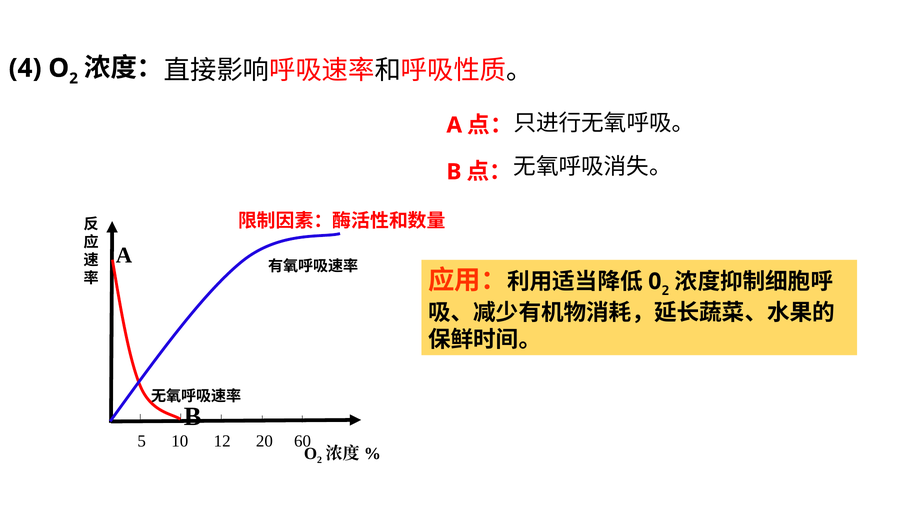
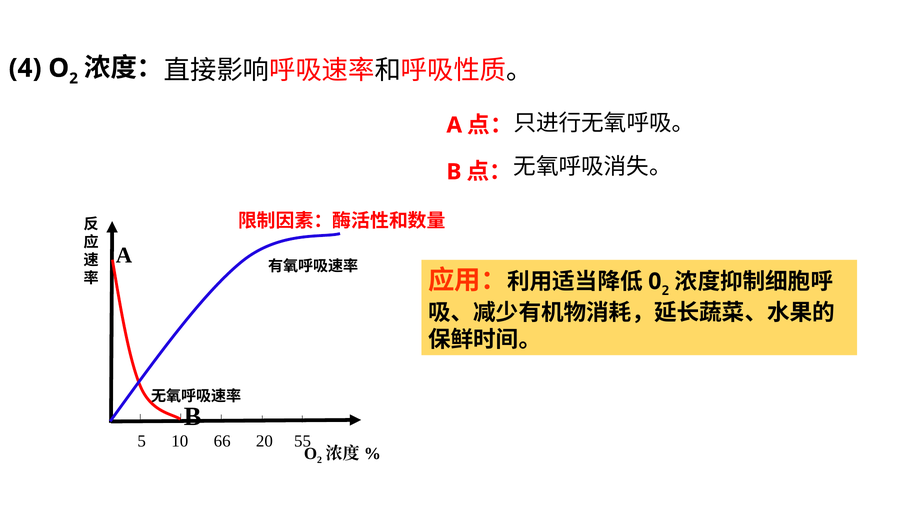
12: 12 -> 66 (222, 442)
60: 60 -> 55 (303, 442)
